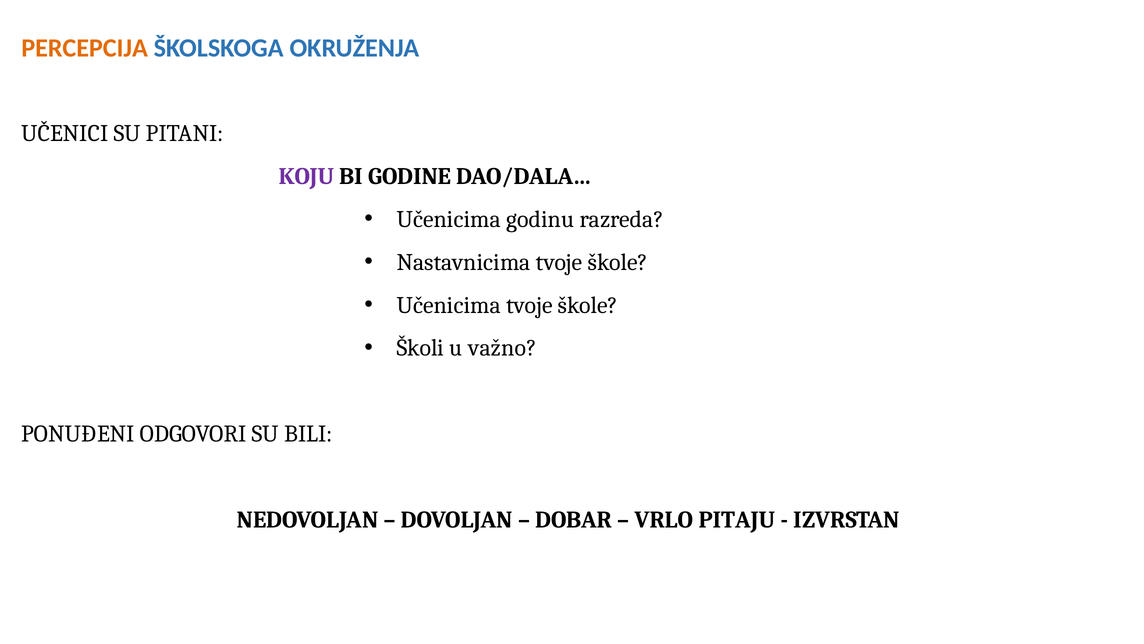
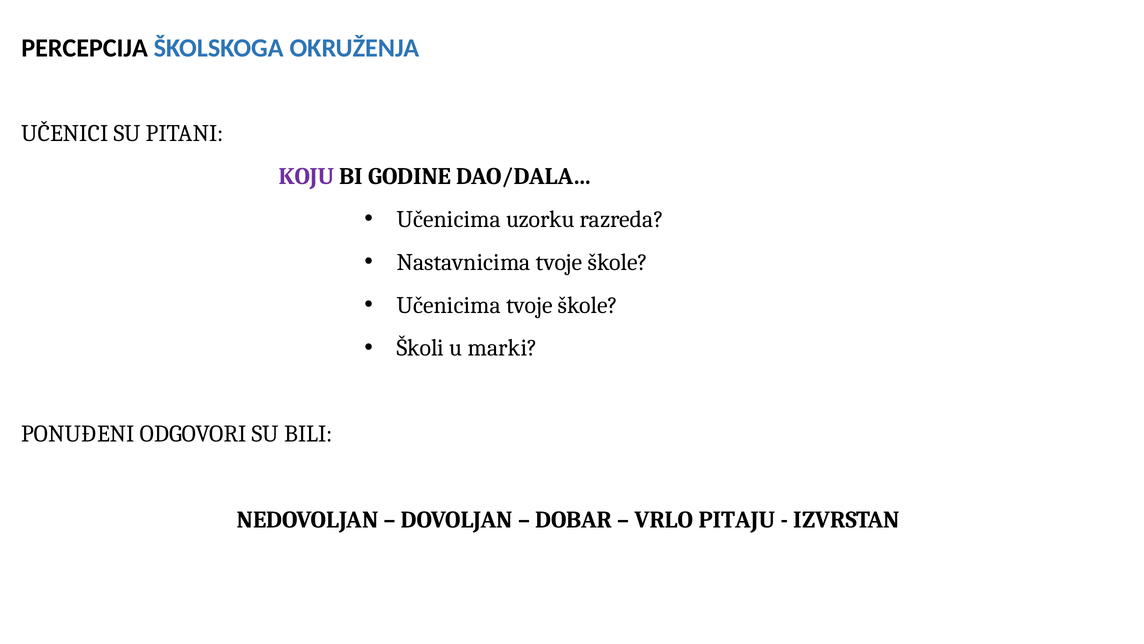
PERCEPCIJA colour: orange -> black (85, 48)
godinu: godinu -> uzorku (540, 219)
važno: važno -> marki (502, 348)
